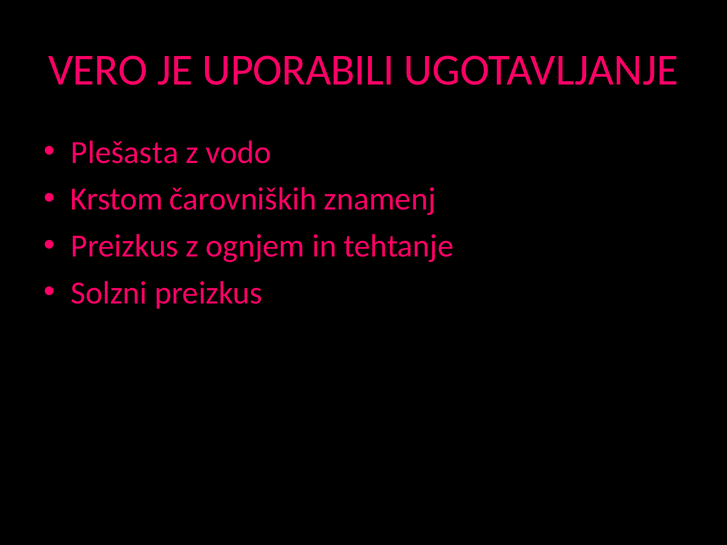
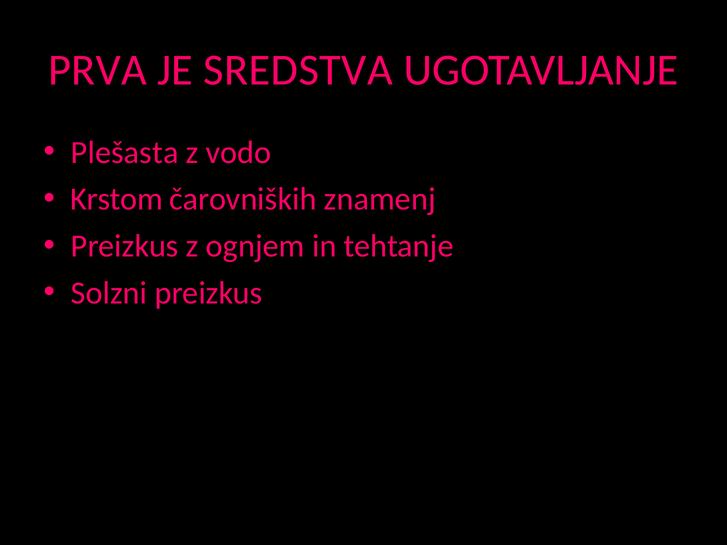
VERO: VERO -> PRVA (97, 70)
UPORABILI: UPORABILI -> SREDSTVA (298, 70)
